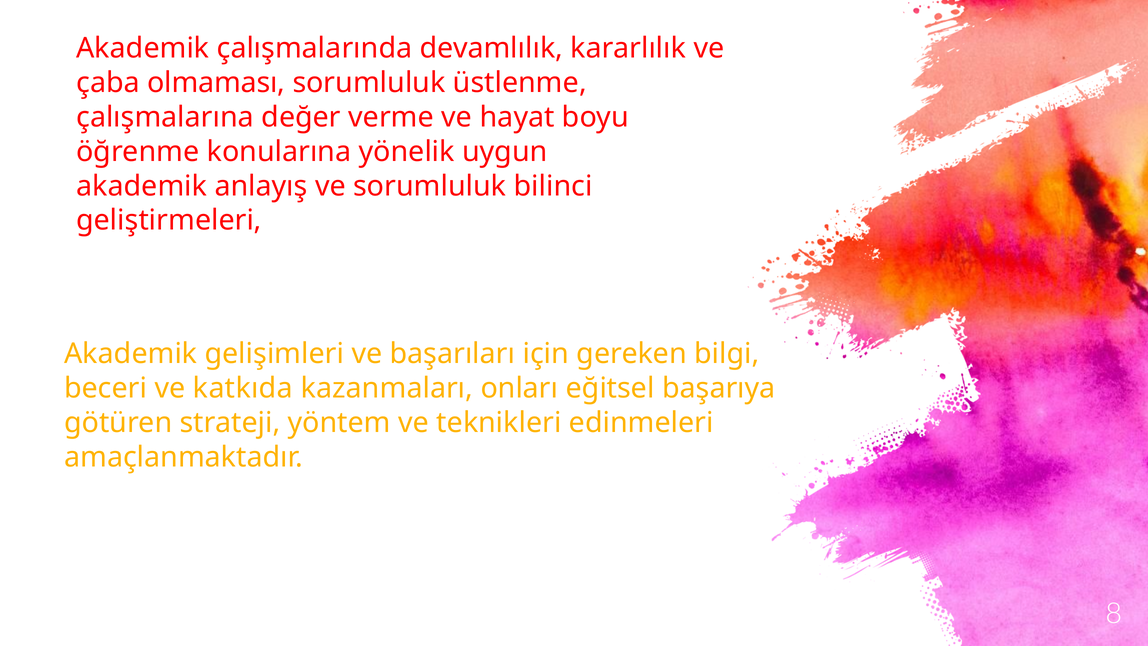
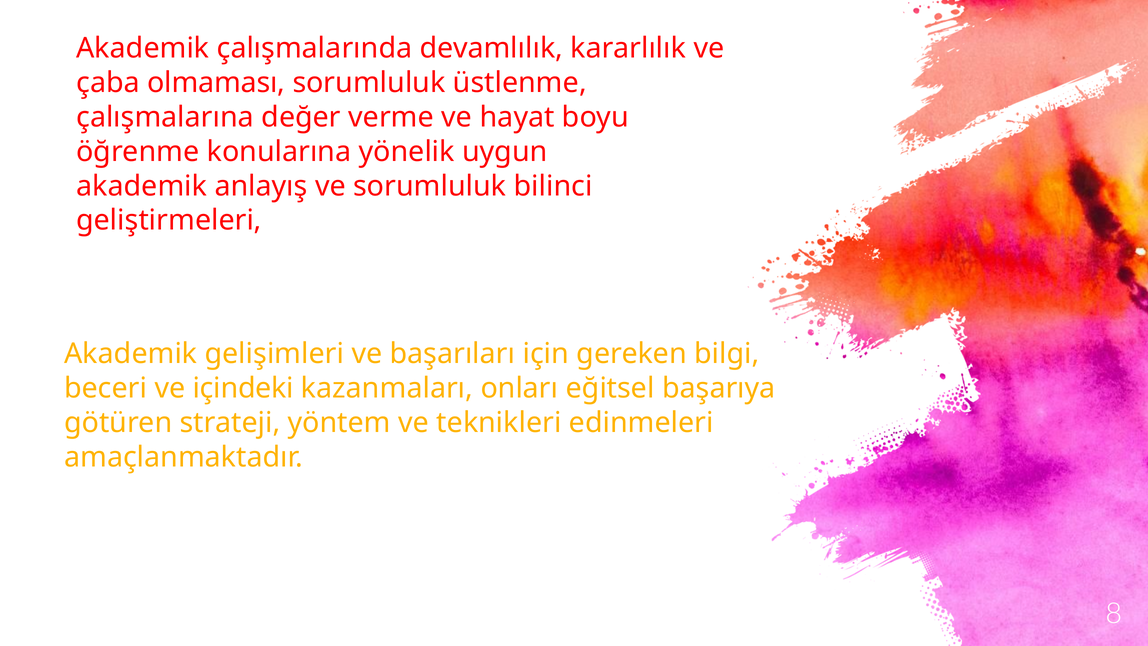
katkıda: katkıda -> içindeki (243, 388)
